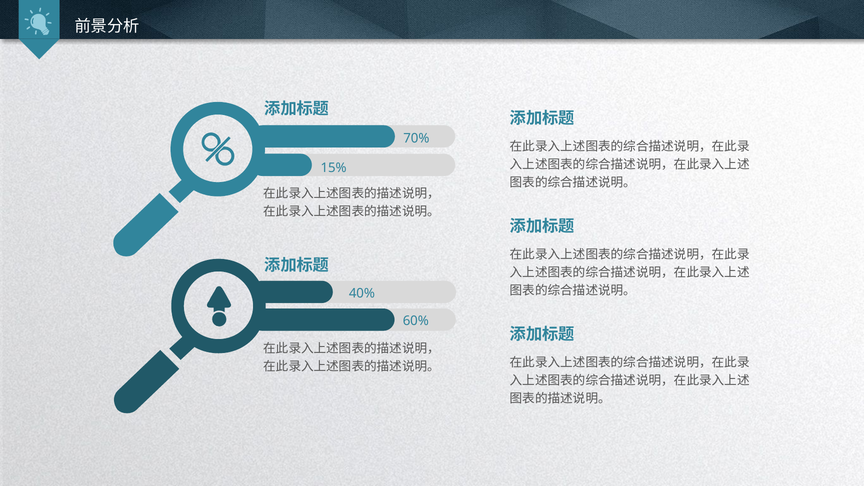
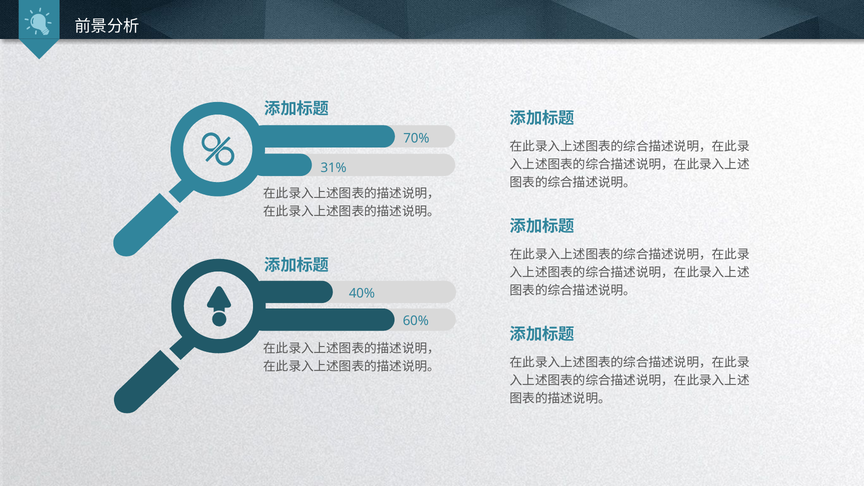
15%: 15% -> 31% (334, 168)
